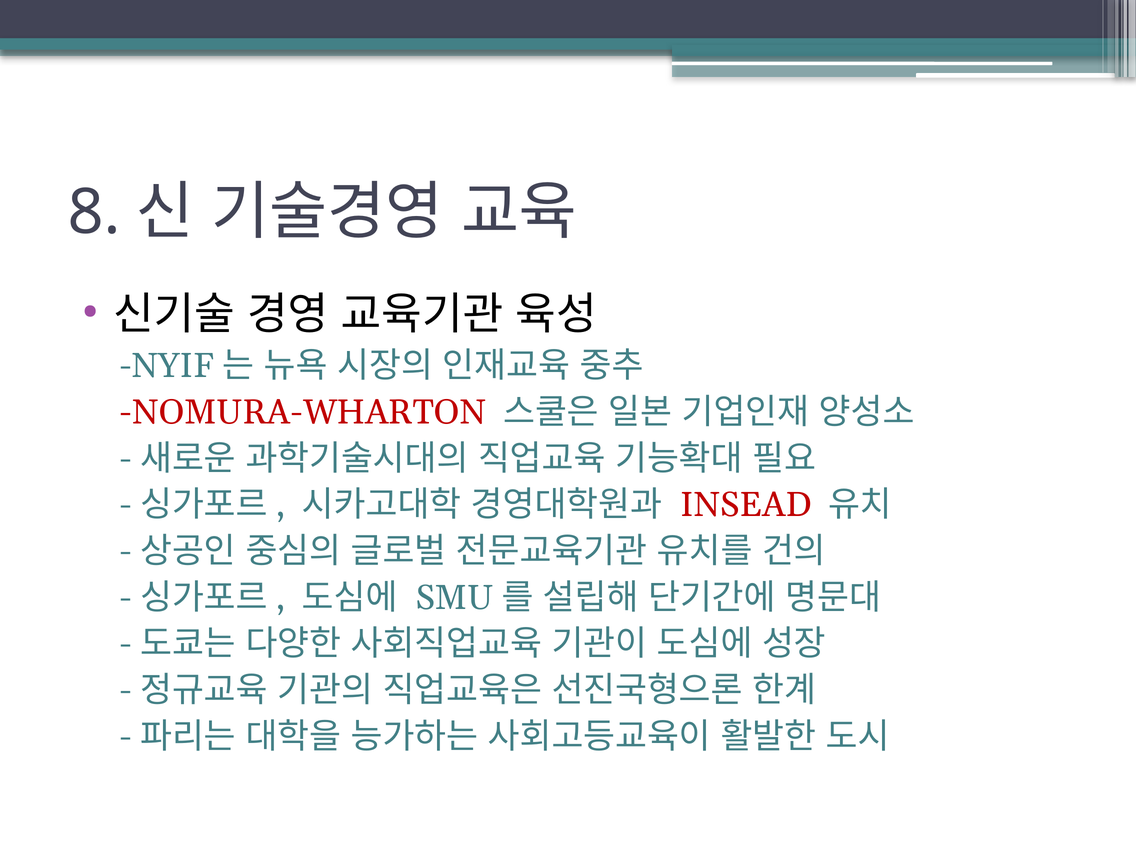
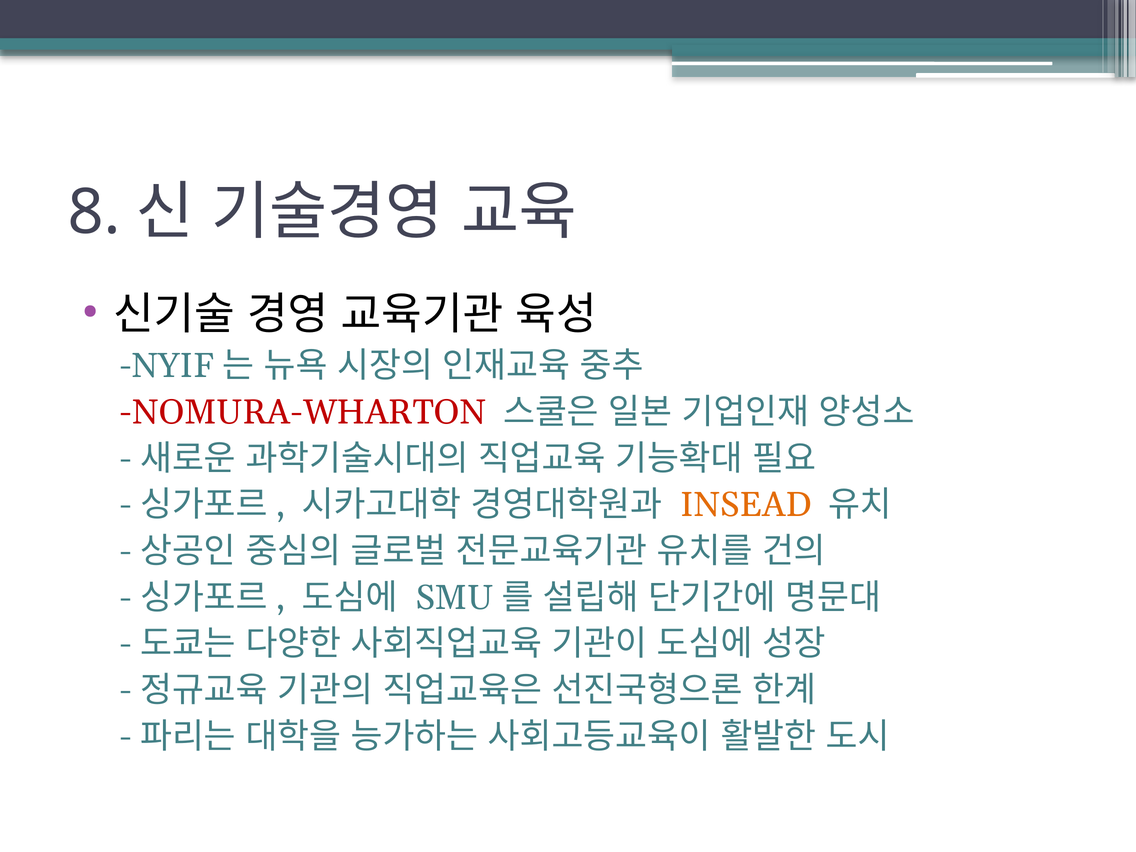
INSEAD colour: red -> orange (746, 505)
